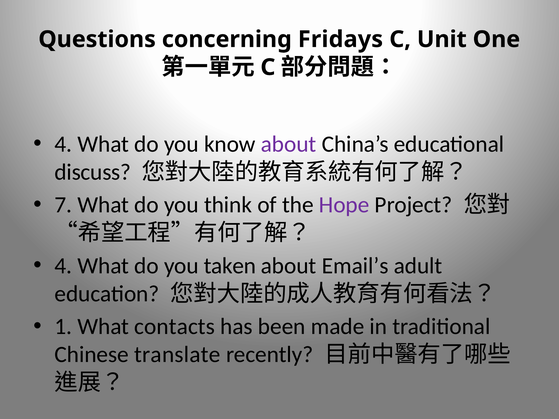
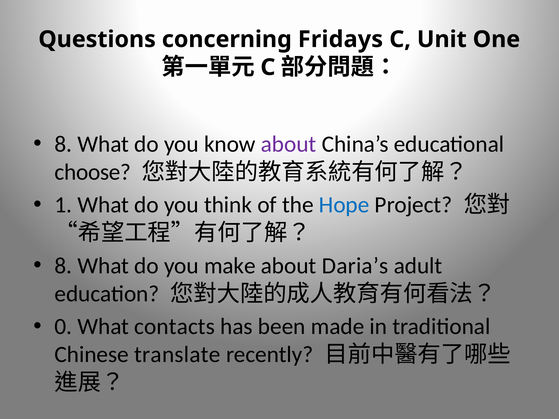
4: 4 -> 8 (63, 144)
discuss: discuss -> choose (93, 172)
7: 7 -> 1 (63, 205)
Hope colour: purple -> blue (344, 205)
4: 4 -> 8 (63, 266)
taken: taken -> make (230, 266)
Email’s: Email’s -> Daria’s (355, 266)
1: 1 -> 0 (63, 327)
